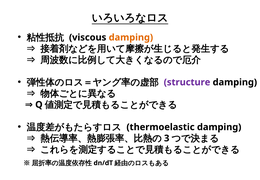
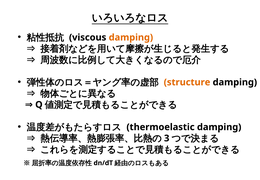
structure colour: purple -> orange (187, 82)
